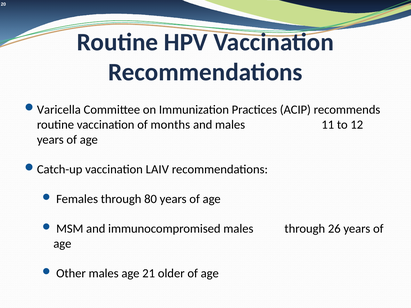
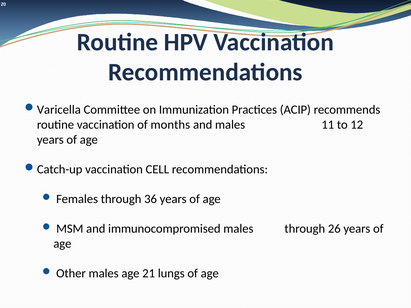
LAIV: LAIV -> CELL (157, 170)
80: 80 -> 36 (151, 199)
older: older -> lungs (171, 274)
